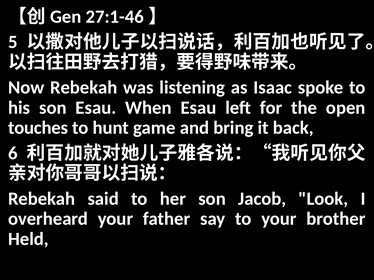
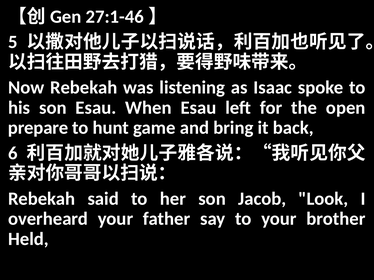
touches: touches -> prepare (38, 128)
